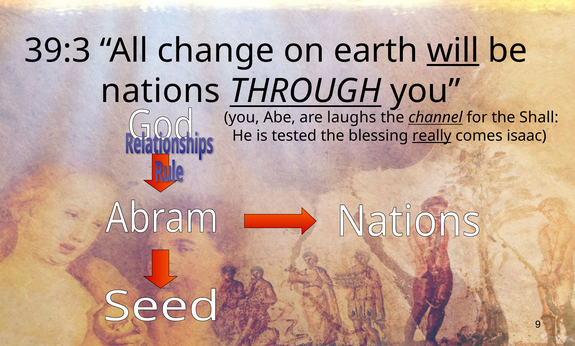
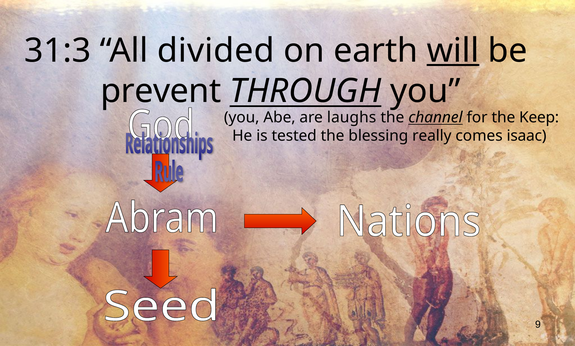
39:3: 39:3 -> 31:3 (58, 51)
change: change -> divided (216, 51)
nations: nations -> prevent (161, 91)
Shall: Shall -> Keep (539, 117)
really underline: present -> none (432, 136)
